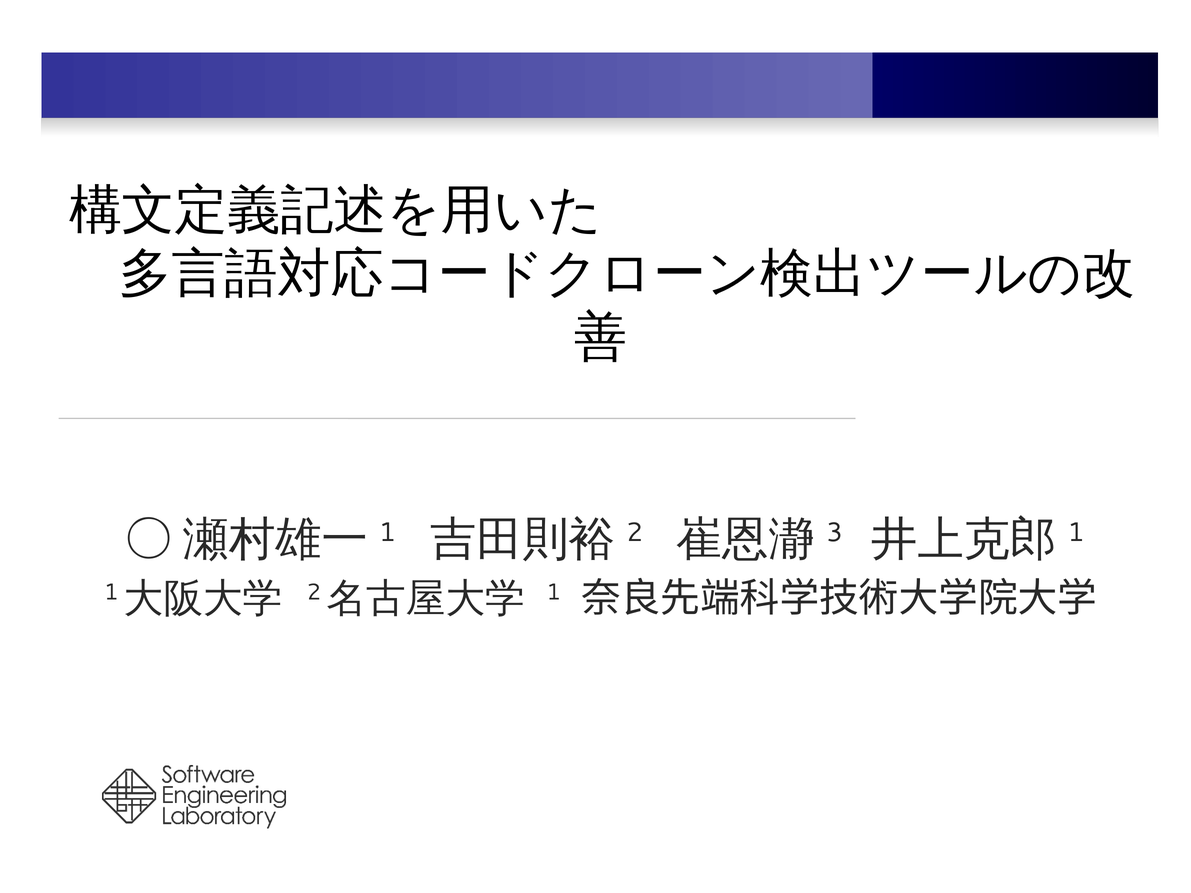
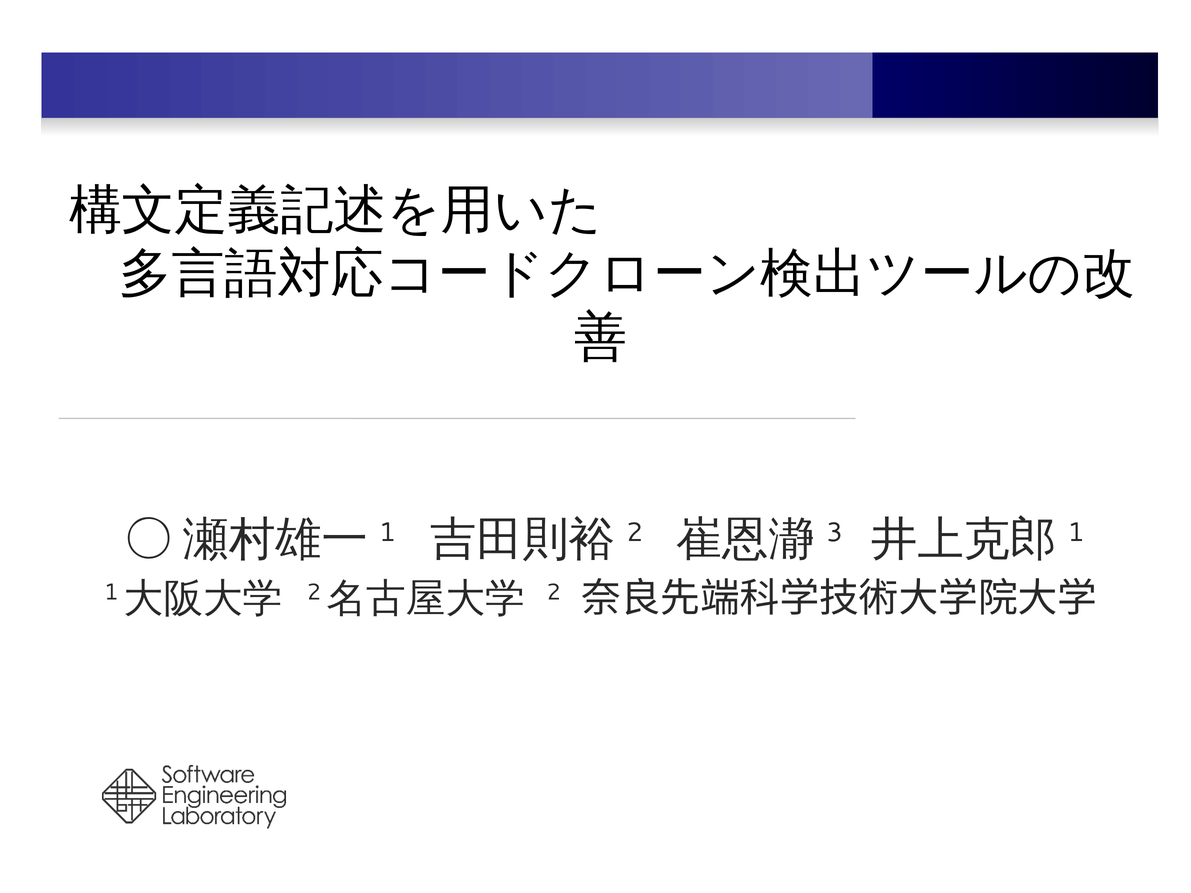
1: 1 -> 2 (554, 593)
